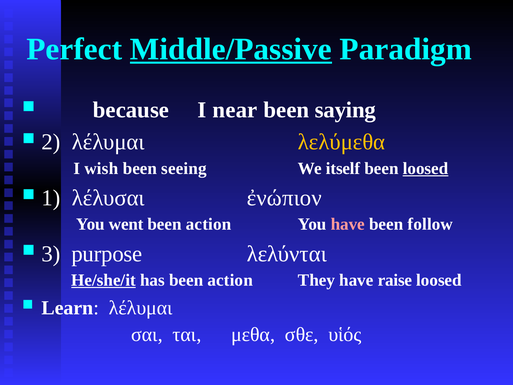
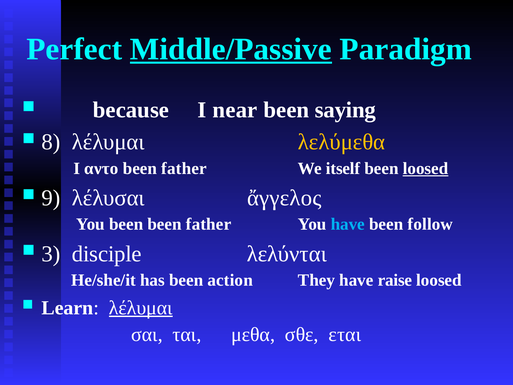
2: 2 -> 8 (51, 142)
wish: wish -> αντο (101, 168)
seeing: seeing -> father (184, 168)
1: 1 -> 9 (51, 198)
ἐνώπιον: ἐνώπιον -> ἄγγελος (284, 198)
You went: went -> been (126, 224)
action: action -> father (209, 224)
have colour: pink -> light blue (348, 224)
purpose: purpose -> disciple (107, 254)
He/she/it underline: present -> none (104, 280)
λέλυμαι underline: none -> present (141, 308)
υἱός: υἱός -> εται (345, 334)
